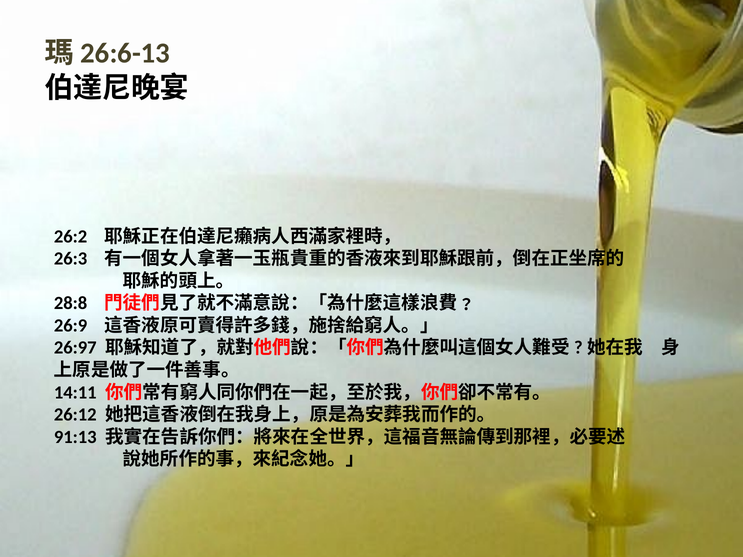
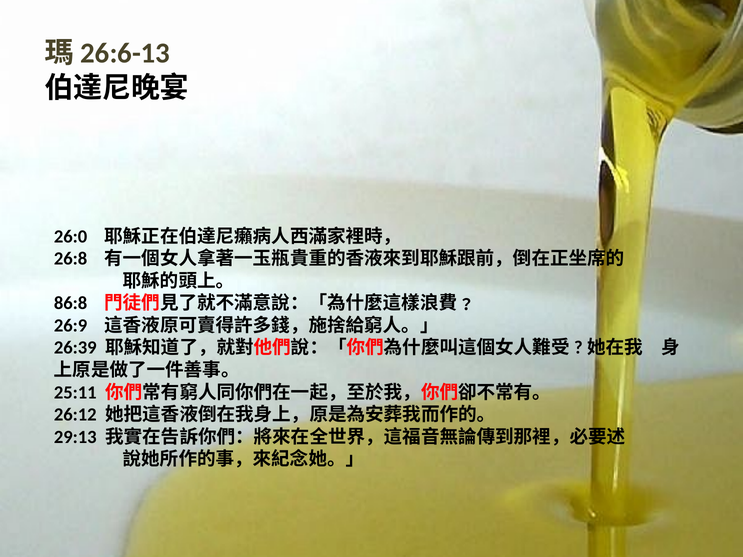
26:2: 26:2 -> 26:0 (71, 237)
26:3: 26:3 -> 26:8 (71, 259)
28:8: 28:8 -> 86:8 (71, 303)
26:97: 26:97 -> 26:39 (75, 348)
14:11: 14:11 -> 25:11 (75, 393)
91:13: 91:13 -> 29:13 (75, 437)
